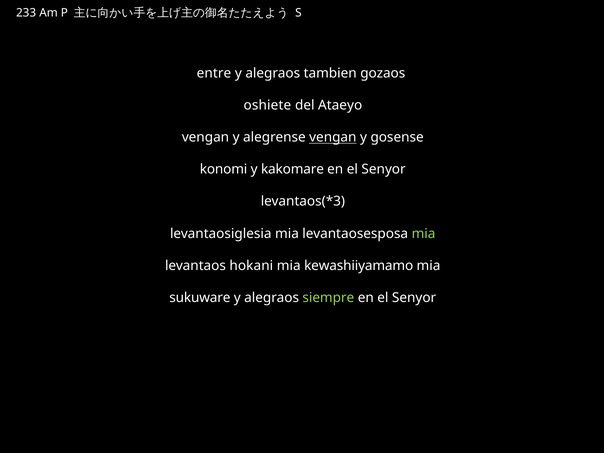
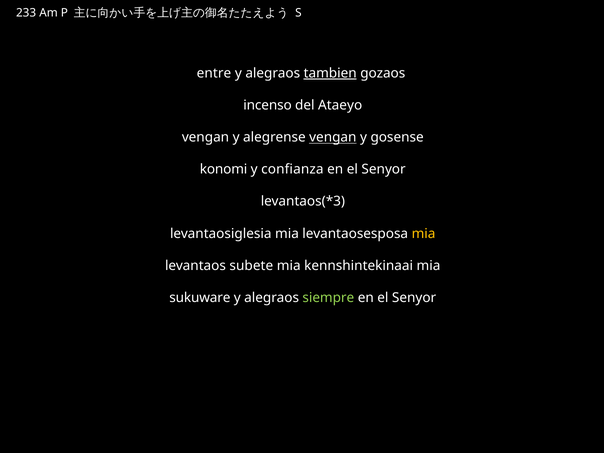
tambien underline: none -> present (330, 73)
oshiete: oshiete -> incenso (268, 105)
kakomare: kakomare -> confianza (292, 169)
mia colour: light green -> yellow (424, 234)
hokani: hokani -> subete (251, 266)
kewashiiyamamo: kewashiiyamamo -> kennshintekinaai (359, 266)
